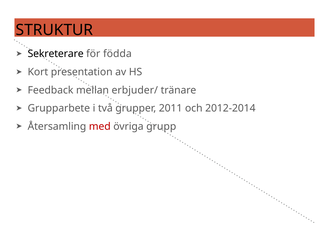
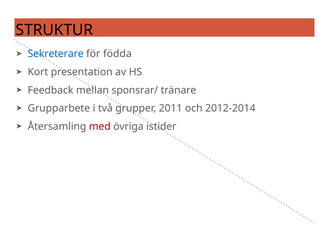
Sekreterare colour: black -> blue (56, 54)
erbjuder/: erbjuder/ -> sponsrar/ (135, 90)
grupp: grupp -> istider (161, 126)
